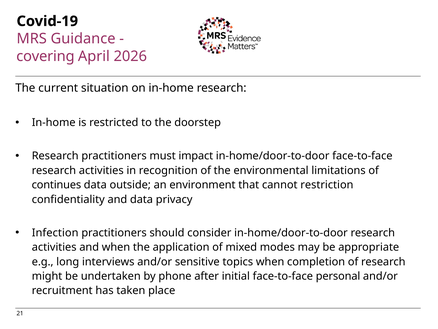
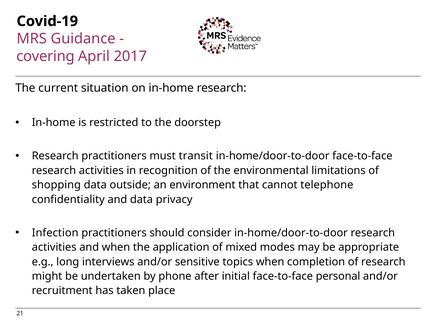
2026: 2026 -> 2017 (130, 56)
impact: impact -> transit (196, 156)
continues: continues -> shopping (56, 185)
restriction: restriction -> telephone (327, 185)
